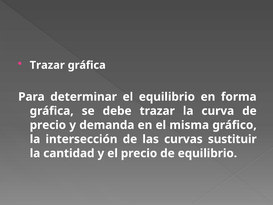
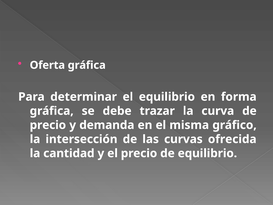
Trazar: Trazar -> Oferta (47, 65)
sustituir: sustituir -> ofrecida (232, 139)
